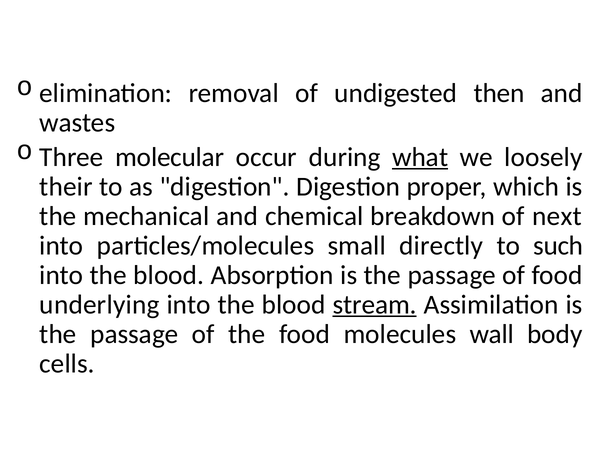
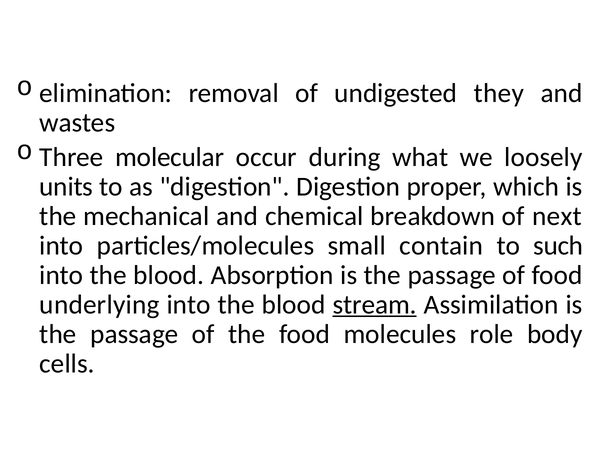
then: then -> they (499, 93)
what underline: present -> none (420, 157)
their: their -> units (66, 187)
directly: directly -> contain (441, 246)
wall: wall -> role (492, 334)
